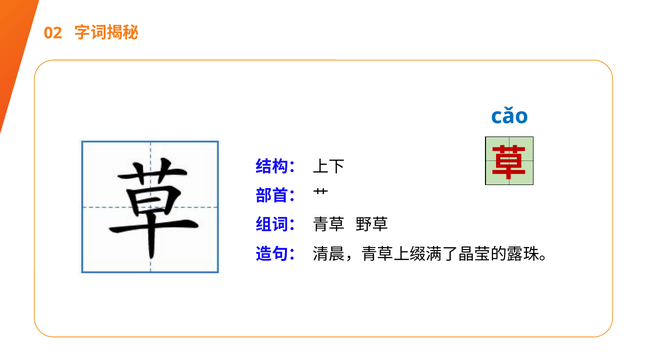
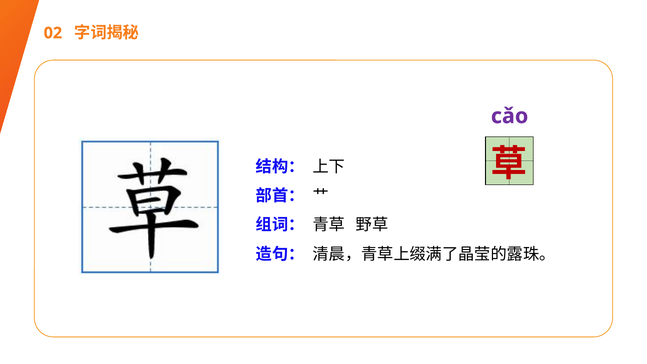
cǎo colour: blue -> purple (510, 116)
